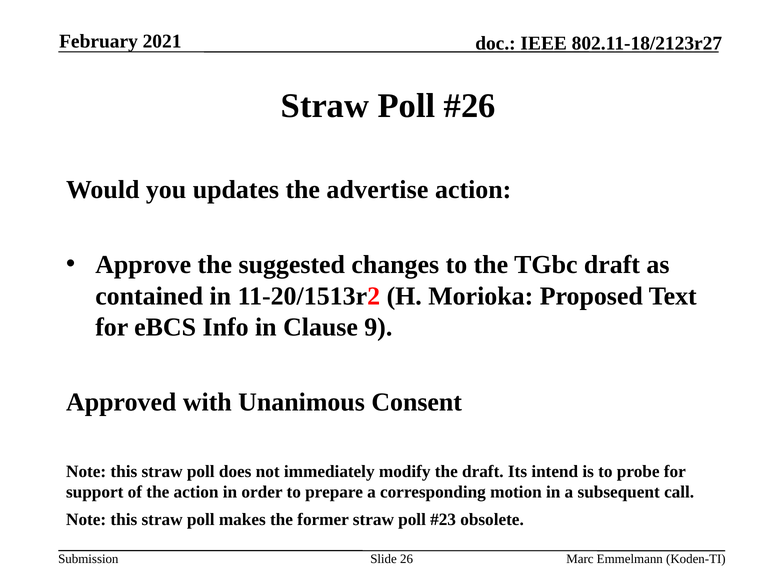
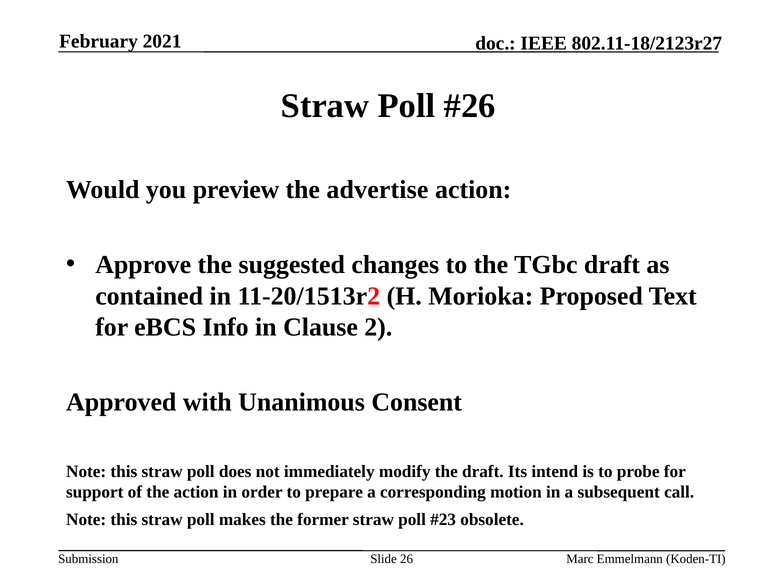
updates: updates -> preview (236, 190)
9: 9 -> 2 (378, 327)
